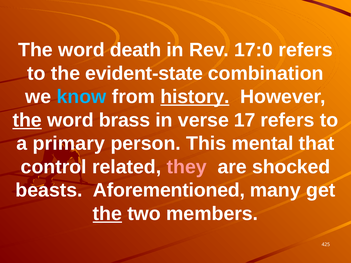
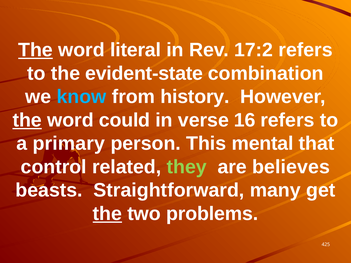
The underline: none -> present (35, 50)
death: death -> literal (136, 50)
17:0: 17:0 -> 17:2 (254, 50)
history underline: present -> none (195, 97)
brass: brass -> could (125, 120)
17: 17 -> 16 (245, 120)
they colour: pink -> light green (187, 167)
shocked: shocked -> believes (291, 167)
Aforementioned: Aforementioned -> Straightforward (169, 190)
members: members -> problems (212, 214)
